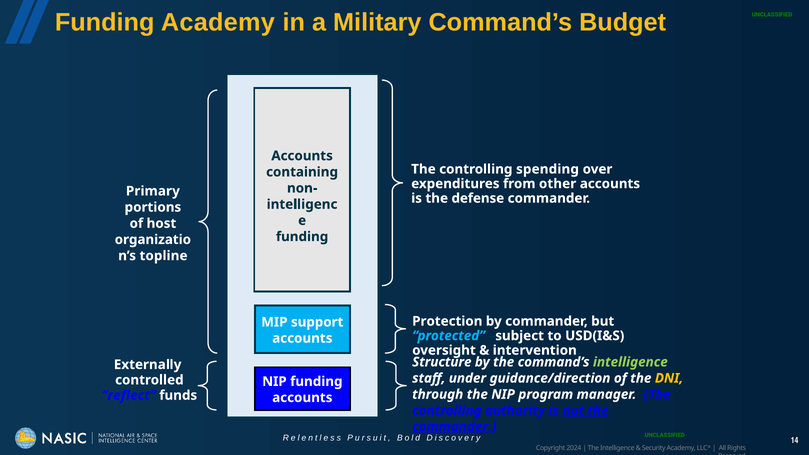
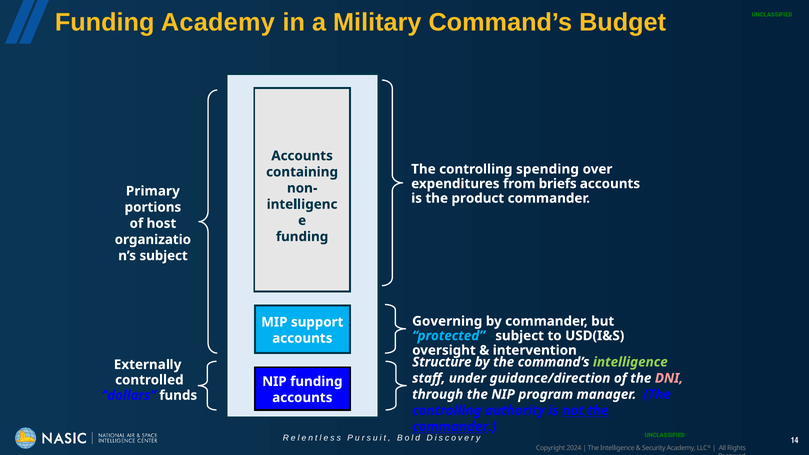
other: other -> briefs (558, 184)
defense: defense -> product (478, 198)
topline: topline -> subject (164, 256)
Protection: Protection -> Governing (447, 321)
DNI colour: yellow -> pink (669, 378)
reflect: reflect -> dollars (129, 395)
